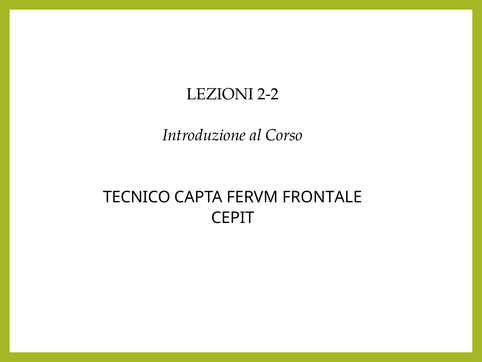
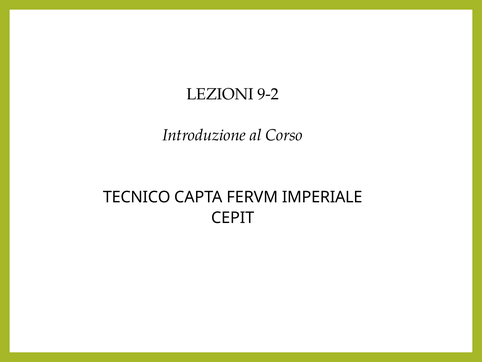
2-2: 2-2 -> 9-2 (268, 94)
FRONTALE: FRONTALE -> IMPERIALE (322, 197)
